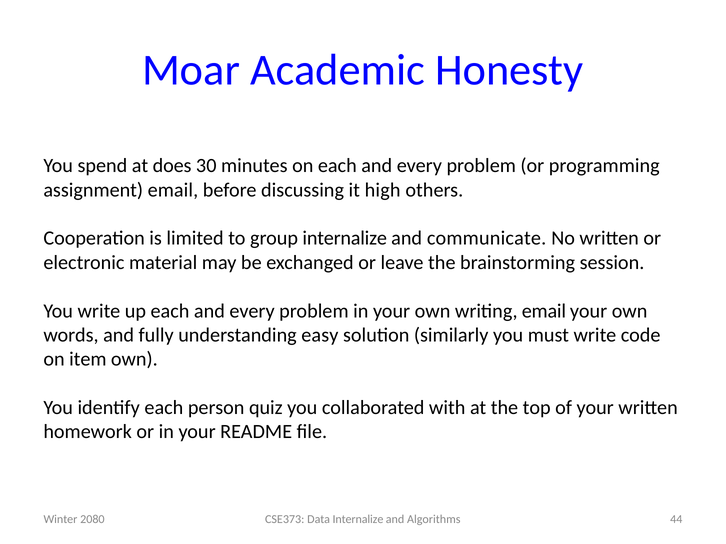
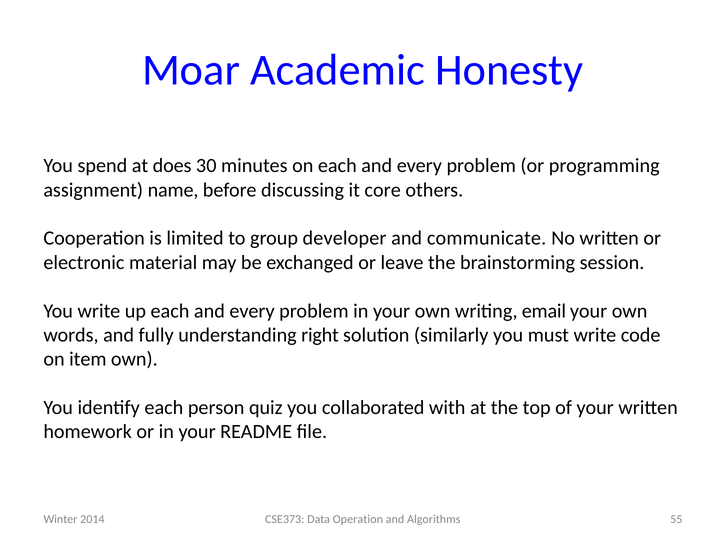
assignment email: email -> name (173, 190)
high: high -> core (383, 190)
group internalize: internalize -> developer (345, 239)
easy: easy -> right (320, 335)
Data Internalize: Internalize -> Operation (358, 520)
44: 44 -> 55 (676, 520)
2080: 2080 -> 2014 (92, 520)
